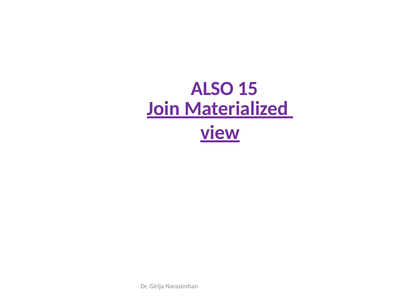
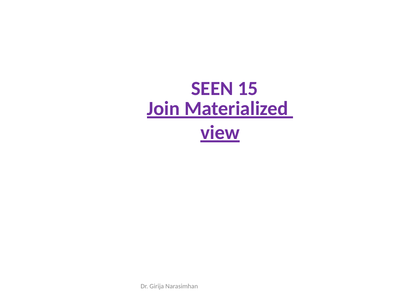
ALSO: ALSO -> SEEN (212, 89)
